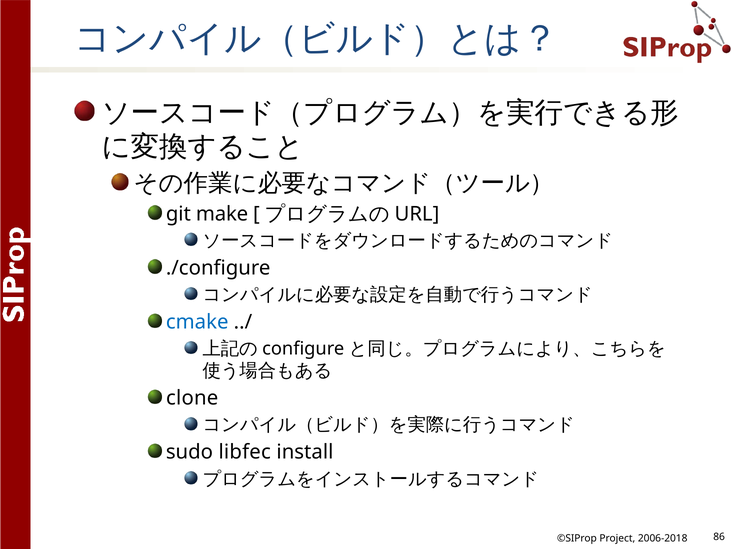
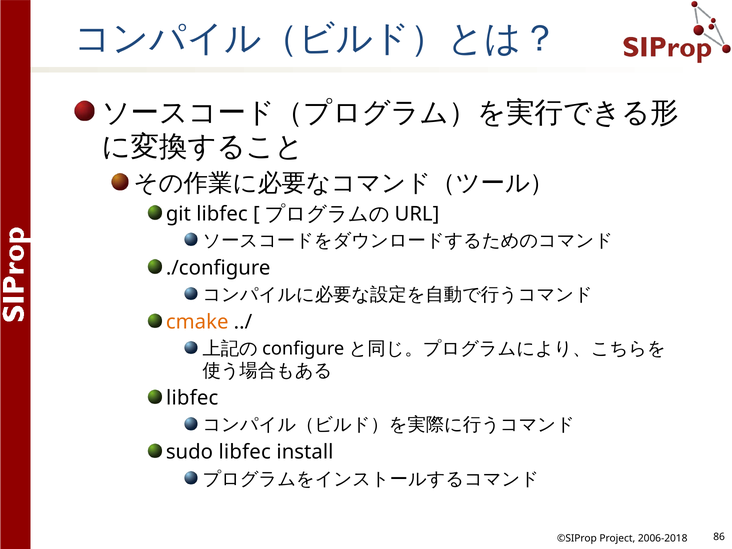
git make: make -> libfec (222, 214)
cmake colour: blue -> orange (197, 322)
clone: clone -> libfec (192, 398)
